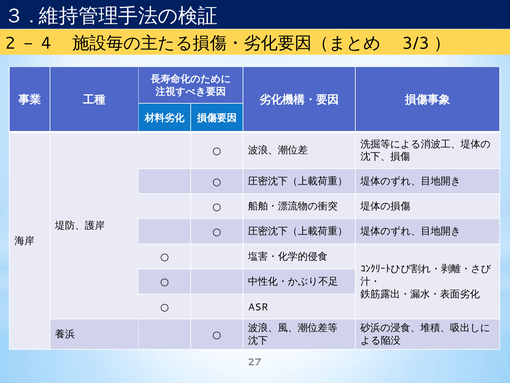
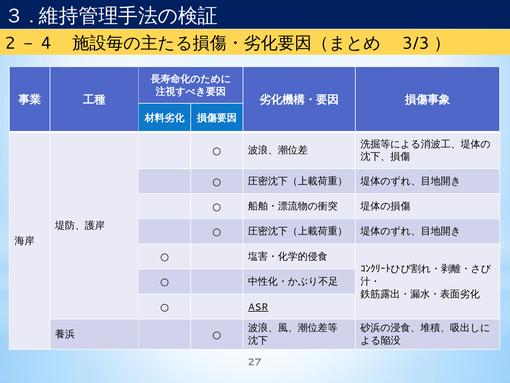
ASR underline: none -> present (258, 307)
